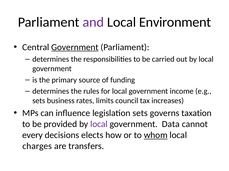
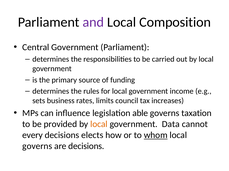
Environment: Environment -> Composition (175, 22)
Government underline: present -> none (75, 47)
legislation sets: sets -> able (140, 114)
local colour: purple -> orange (99, 125)
charges: charges -> governs (37, 147)
are transfers: transfers -> decisions (86, 147)
